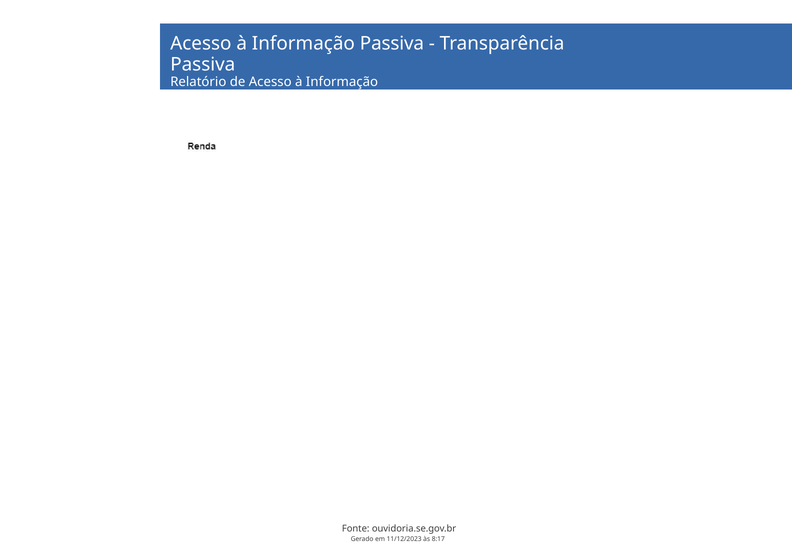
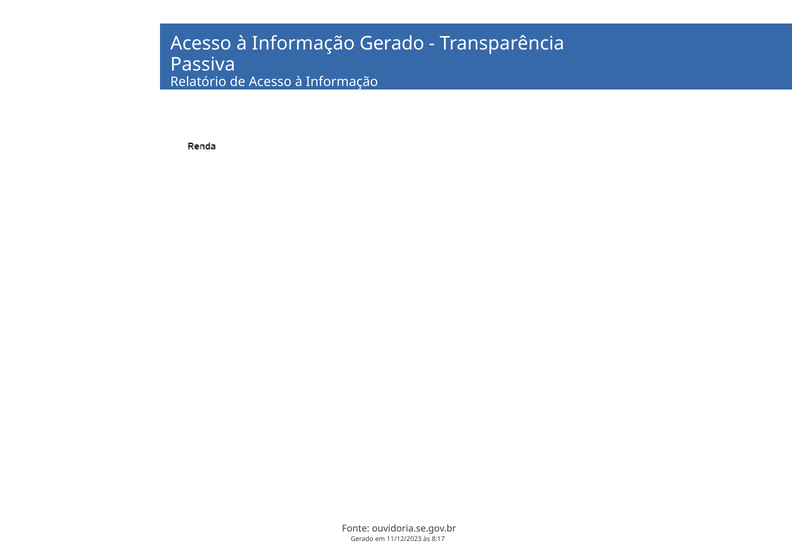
Informação Passiva: Passiva -> Gerado (392, 44)
